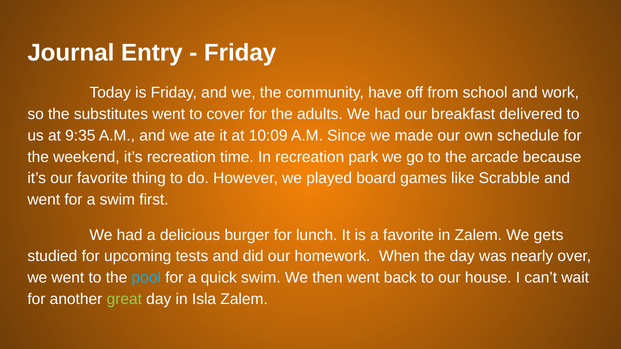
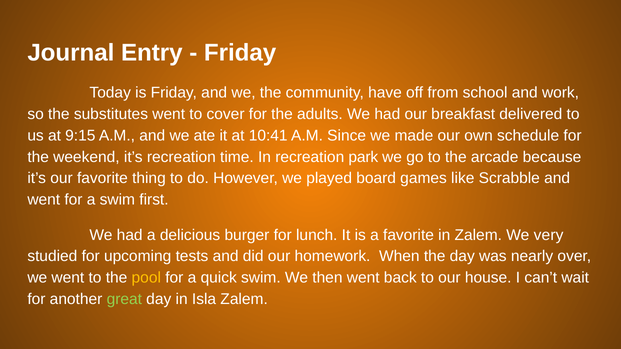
9:35: 9:35 -> 9:15 (80, 136)
10:09: 10:09 -> 10:41 (268, 136)
gets: gets -> very (549, 235)
pool colour: light blue -> yellow (146, 278)
